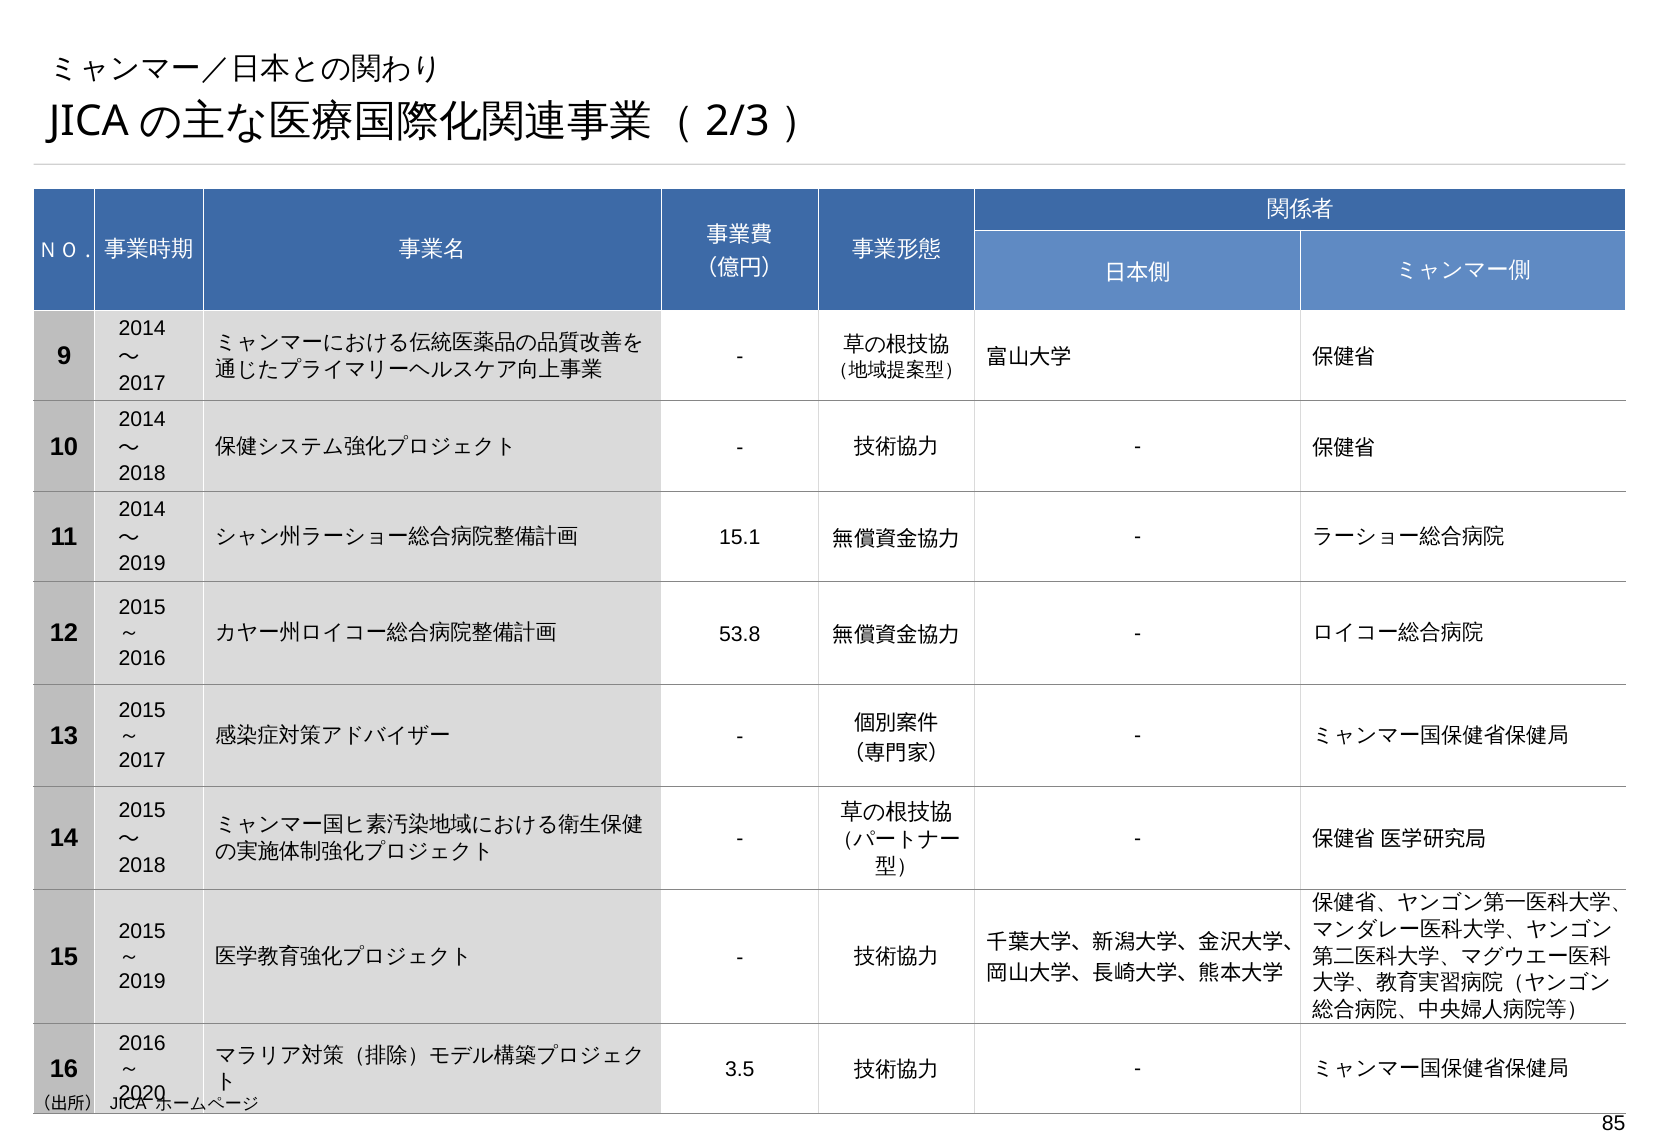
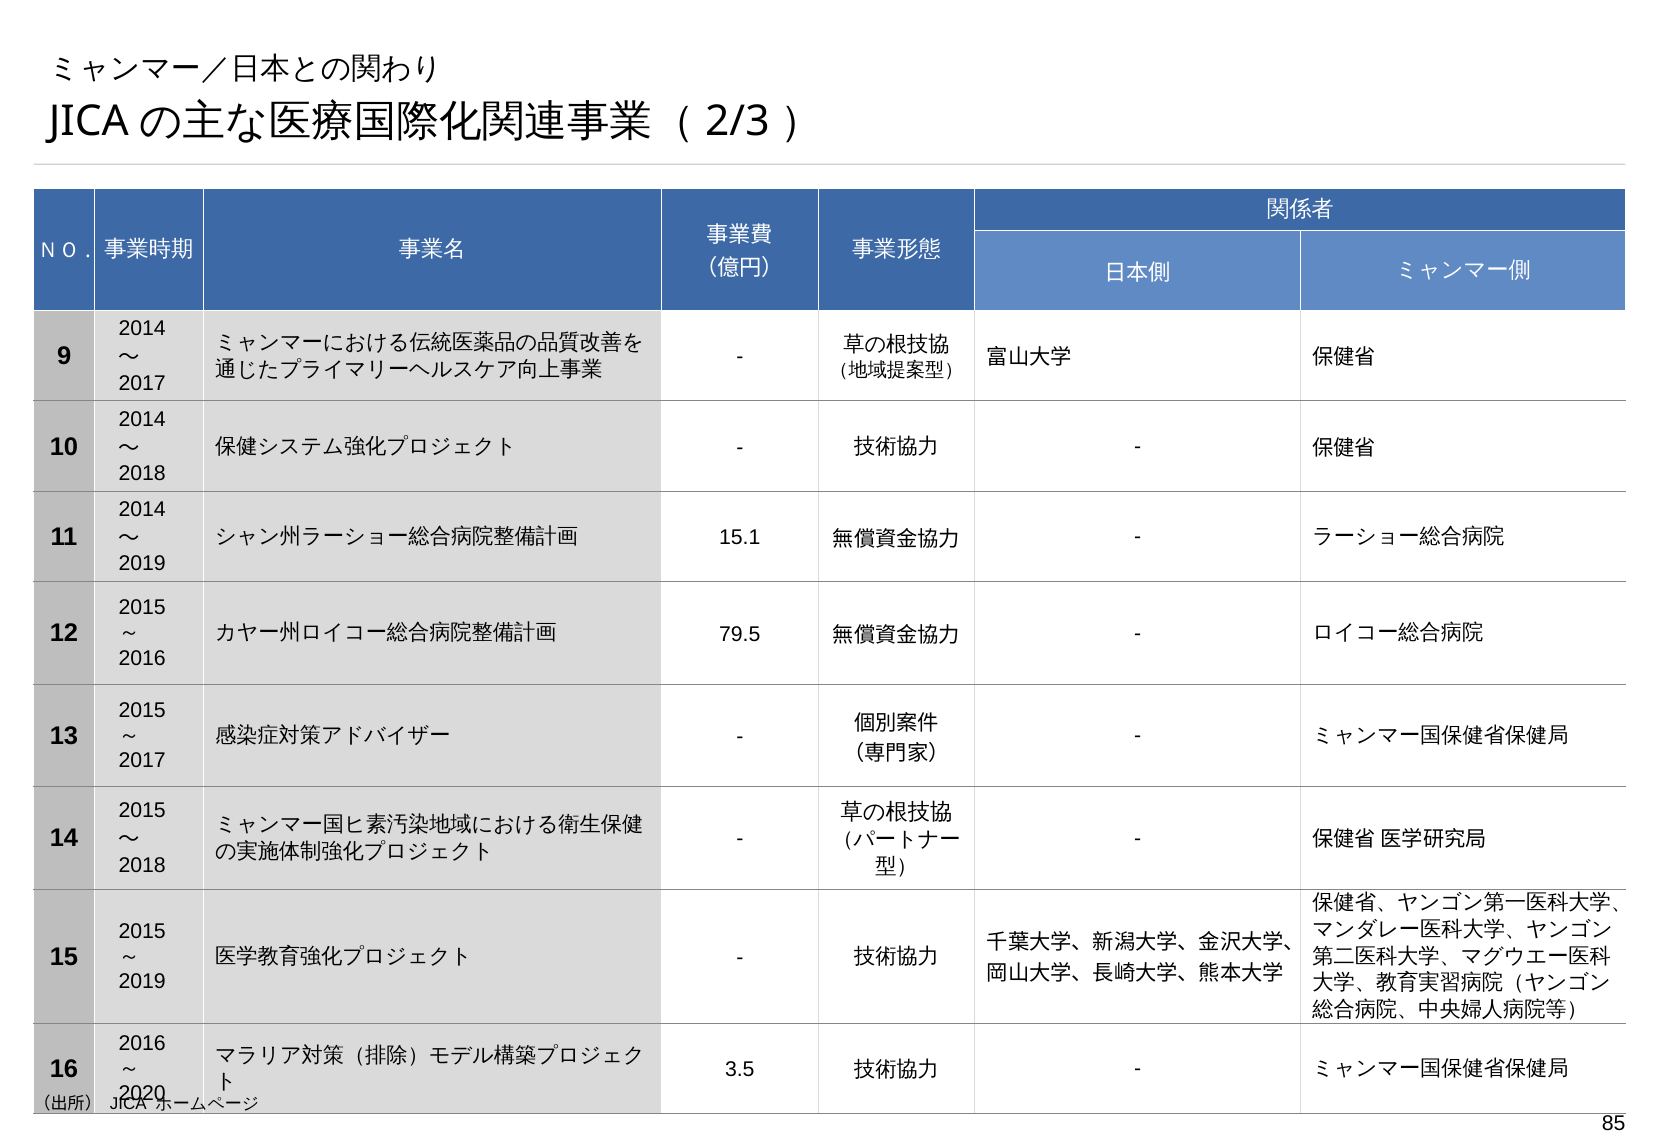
53.8: 53.8 -> 79.5 (740, 634)
